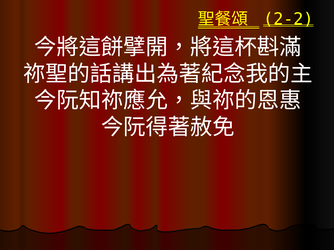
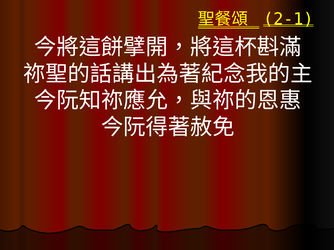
2-2: 2-2 -> 2-1 (288, 19)
